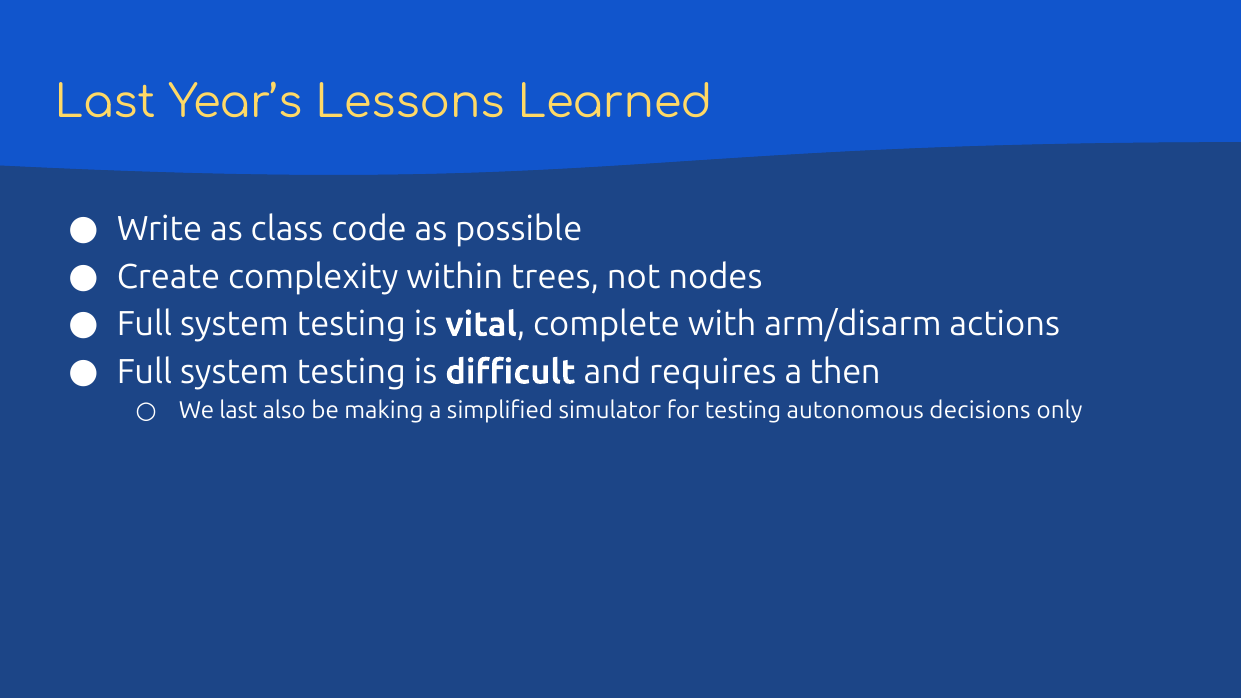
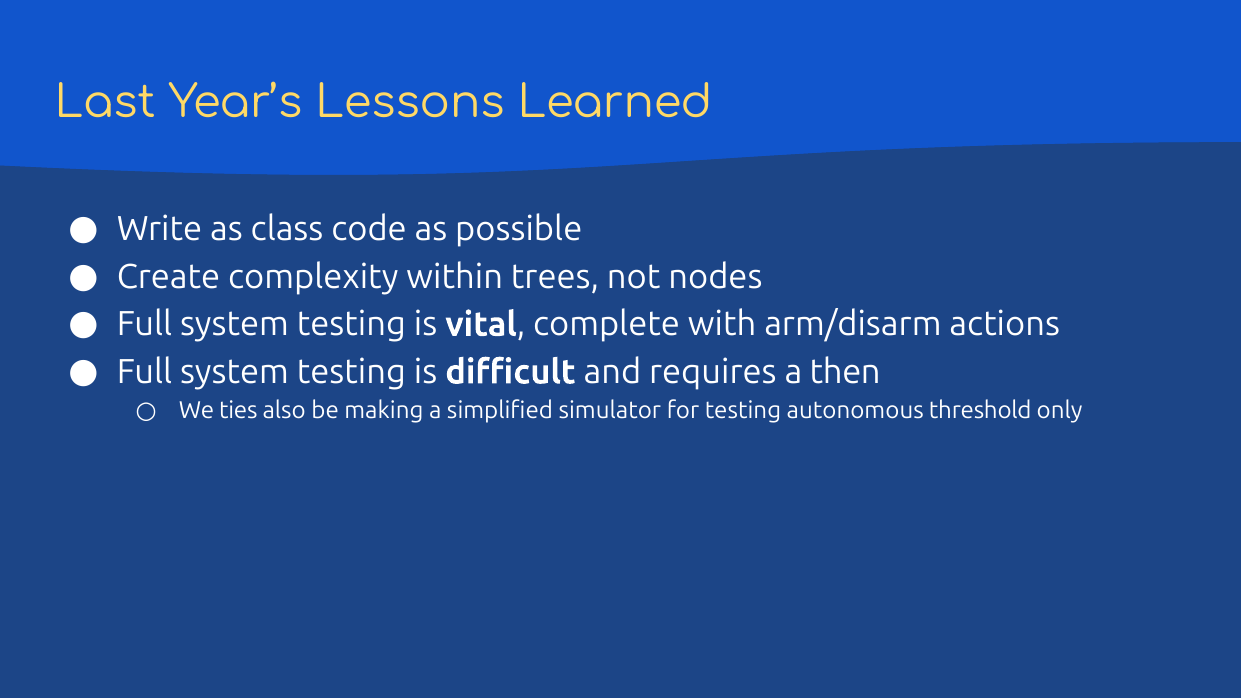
We last: last -> ties (238, 411)
decisions: decisions -> threshold (980, 411)
